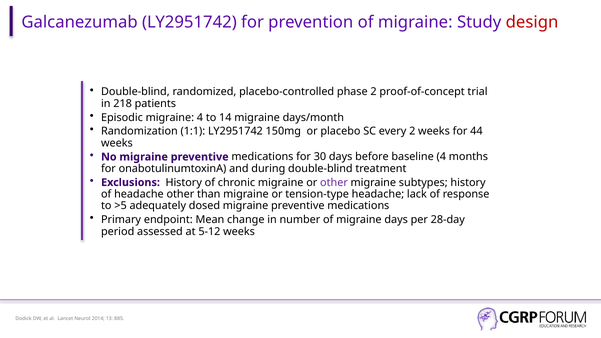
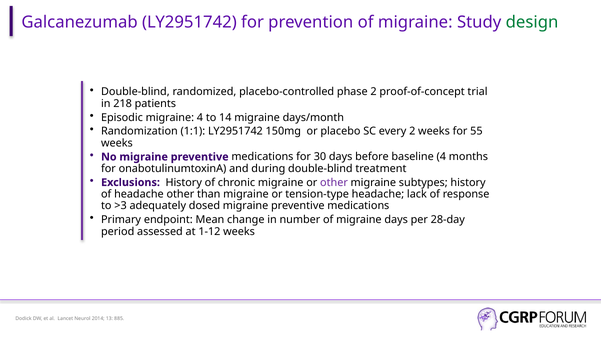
design colour: red -> green (532, 22)
44: 44 -> 55 (476, 131)
>5: >5 -> >3 (121, 206)
5-12: 5-12 -> 1-12 (209, 232)
